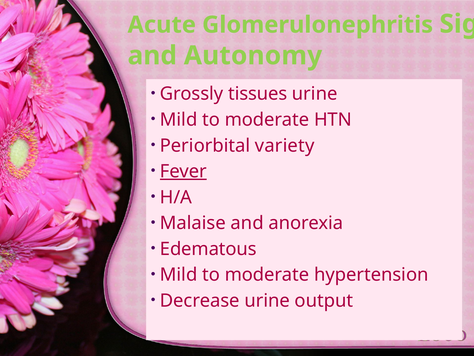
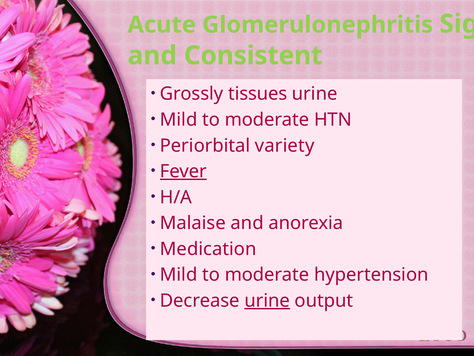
Autonomy: Autonomy -> Consistent (253, 56)
Edematous: Edematous -> Medication (208, 249)
urine underline: none -> present (267, 300)
